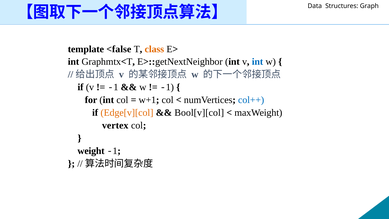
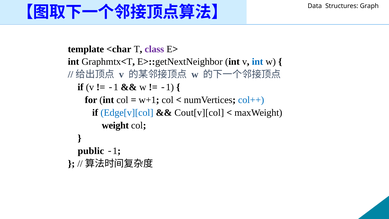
<false: <false -> <char (119, 49)
class colour: orange -> purple (154, 49)
Edge[v][col colour: orange -> blue (127, 113)
Bool[v][col: Bool[v][col -> Cout[v][col (199, 113)
vertex: vertex -> weight (115, 125)
weight: weight -> public (91, 151)
